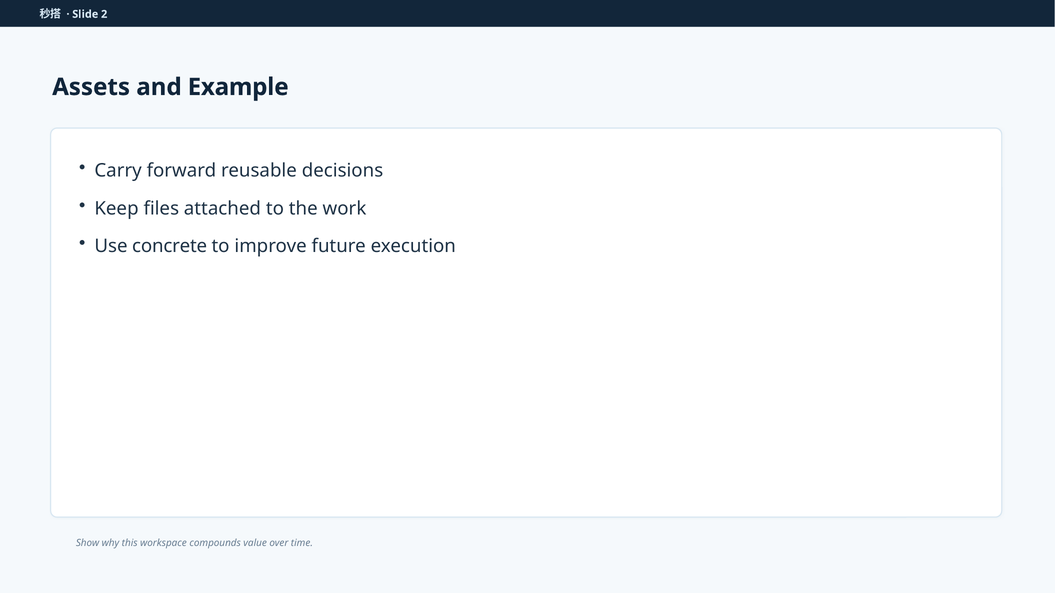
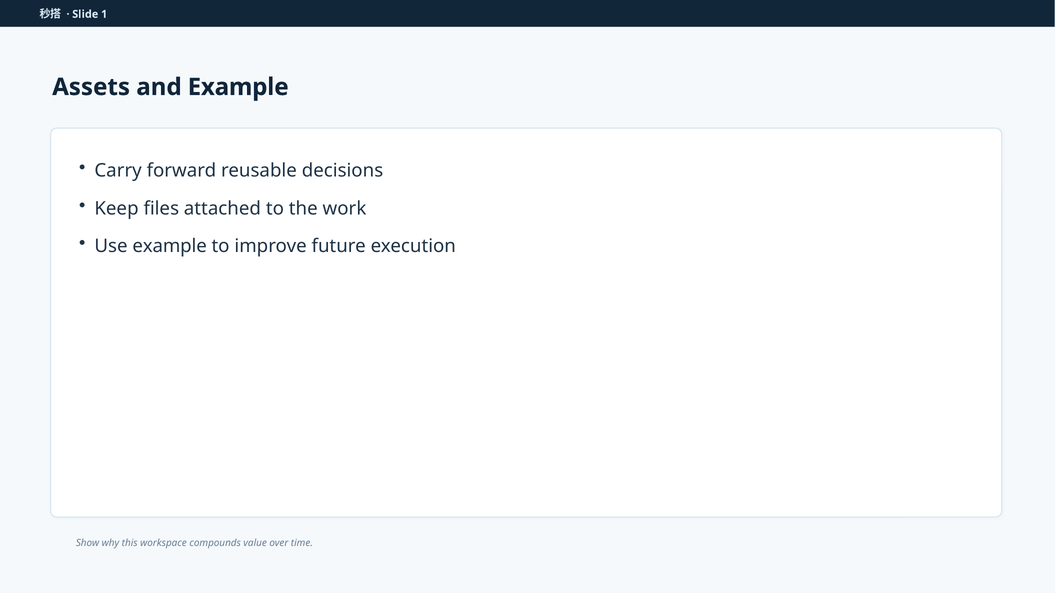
2: 2 -> 1 (104, 14)
Use concrete: concrete -> example (170, 246)
